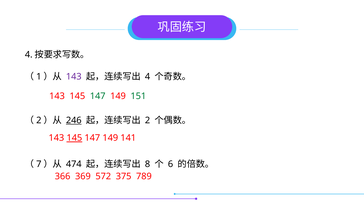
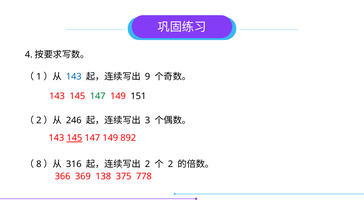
143 colour: purple -> blue (74, 76)
4: 4 -> 9 (148, 76)
151 colour: green -> black (138, 96)
246 underline: present -> none (74, 120)
2: 2 -> 3 (148, 120)
141: 141 -> 892 (128, 138)
7: 7 -> 8 (39, 164)
474: 474 -> 316 (74, 164)
8: 8 -> 2 (148, 164)
6: 6 -> 2 (171, 164)
572: 572 -> 138 (103, 176)
789: 789 -> 778 (144, 176)
